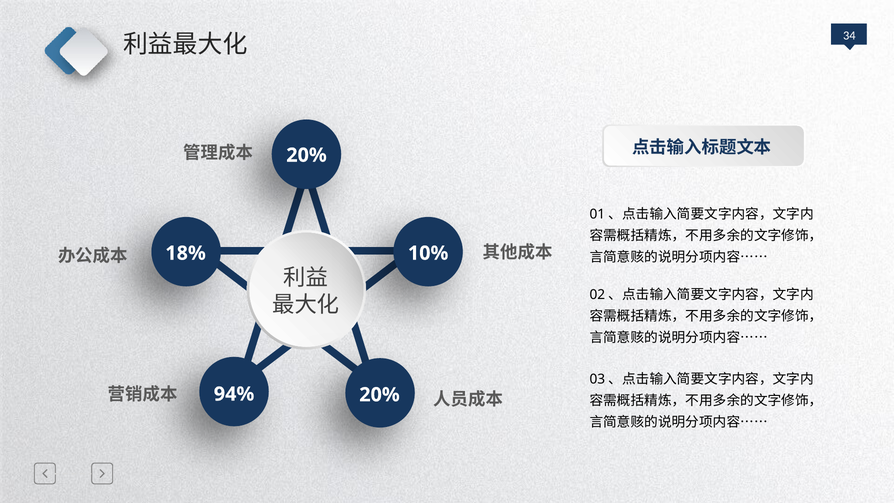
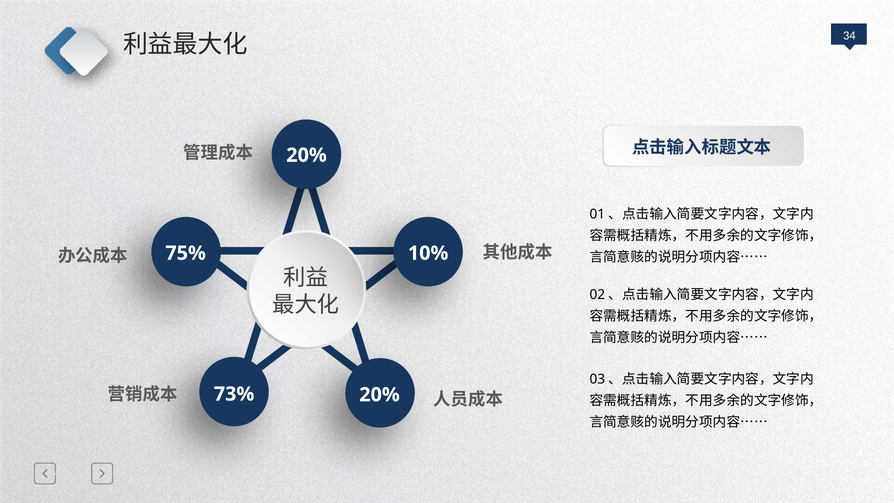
18%: 18% -> 75% (186, 253)
94%: 94% -> 73% (234, 394)
